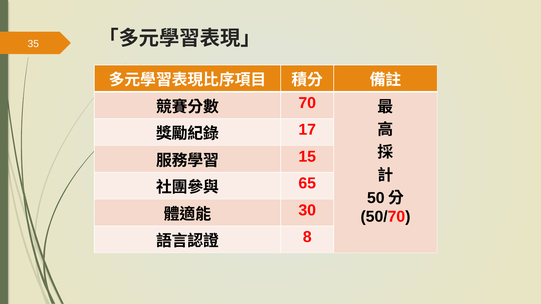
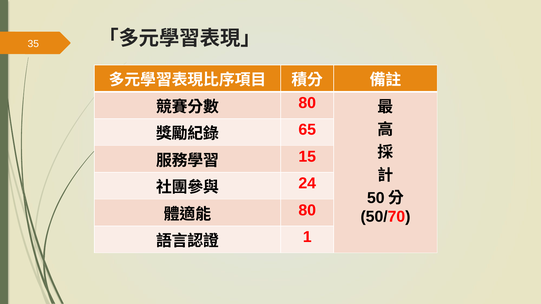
70: 70 -> 80 (307, 103)
17: 17 -> 65 (307, 130)
65: 65 -> 24 (307, 184)
30: 30 -> 80 (307, 210)
8: 8 -> 1 (307, 237)
